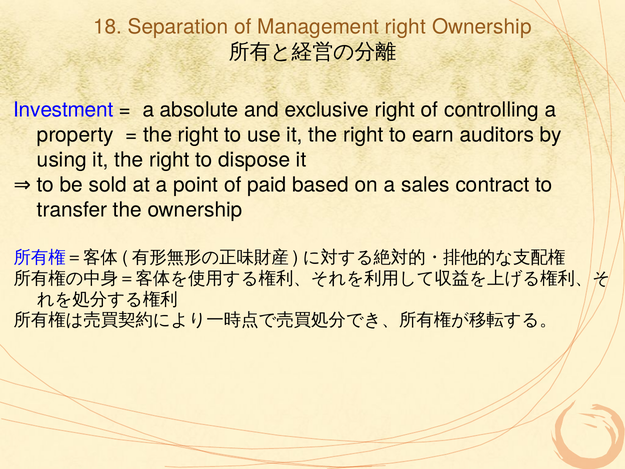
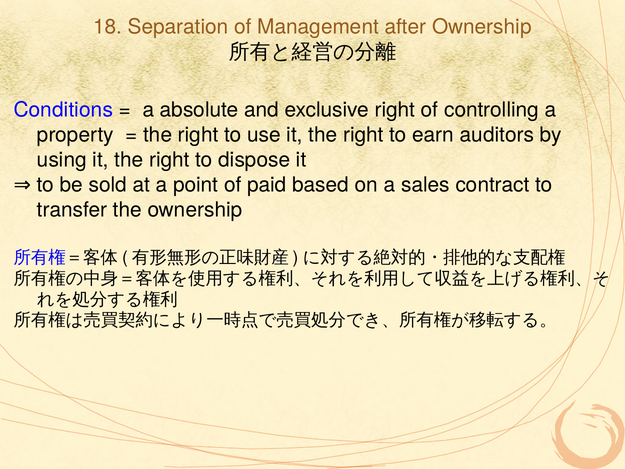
Management right: right -> after (405, 27)
Investment: Investment -> Conditions (63, 110)
